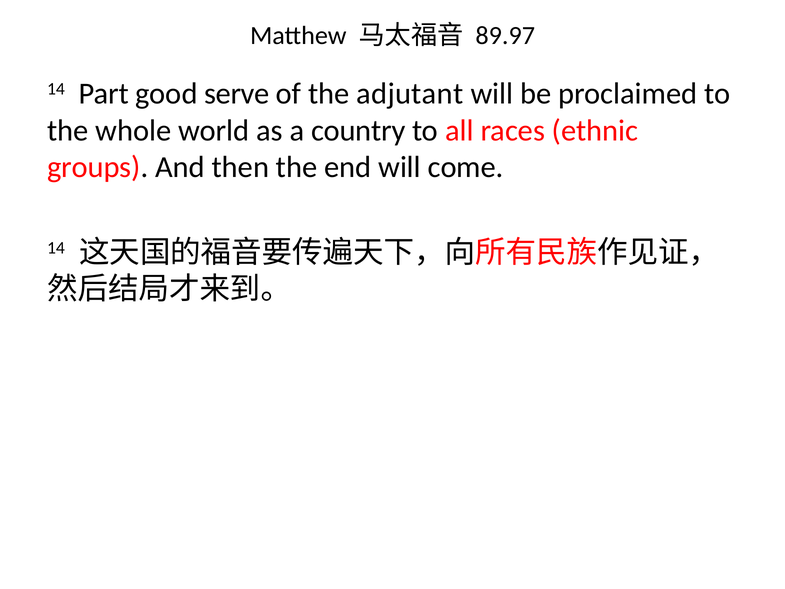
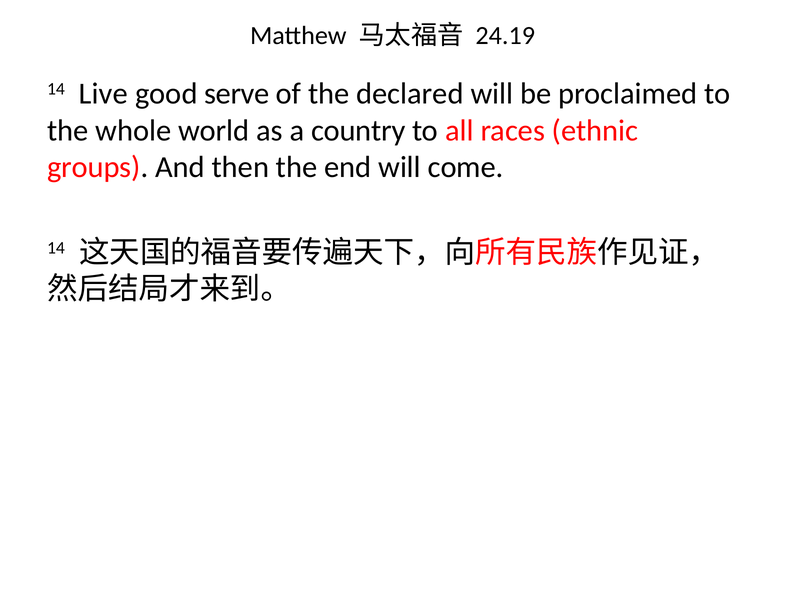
89.97: 89.97 -> 24.19 (505, 36)
Part: Part -> Live (103, 94)
adjutant: adjutant -> declared (410, 94)
